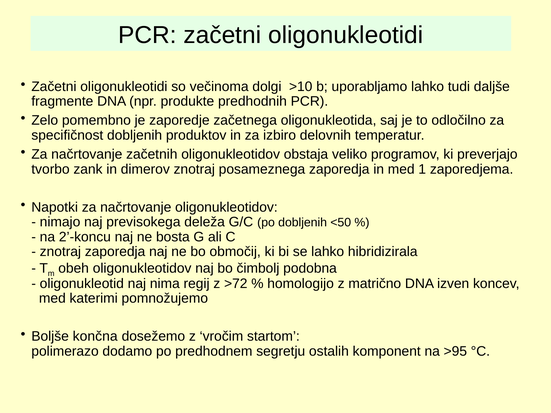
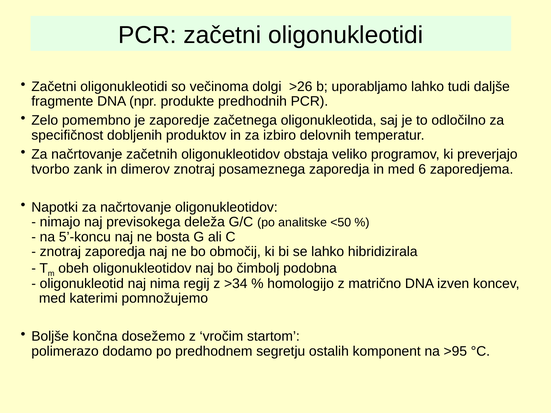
>10: >10 -> >26 (301, 87)
1: 1 -> 6 (422, 169)
po dobljenih: dobljenih -> analitske (303, 223)
2’-koncu: 2’-koncu -> 5’-koncu (85, 237)
>72: >72 -> >34 (236, 284)
